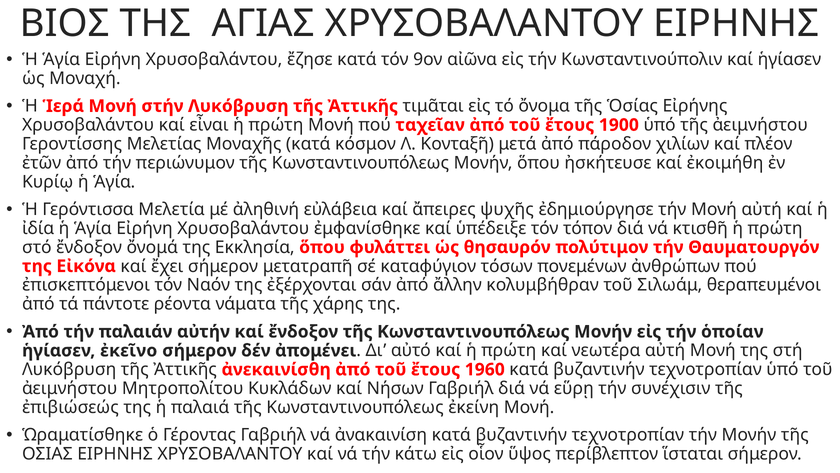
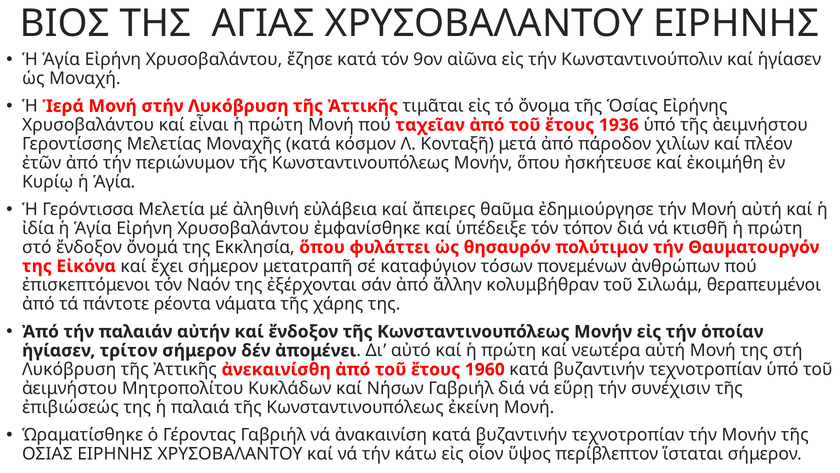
1900: 1900 -> 1936 (619, 125)
ψυχῆς: ψυχῆς -> θαῦμα (507, 209)
ἐκεῖνο: ἐκεῖνο -> τρίτον (129, 350)
